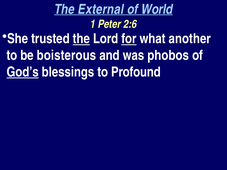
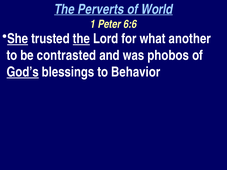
External: External -> Perverts (101, 9)
2:6: 2:6 -> 6:6 (130, 24)
She underline: none -> present (18, 39)
for underline: present -> none (129, 39)
boisterous: boisterous -> contrasted (66, 55)
Profound: Profound -> Behavior (136, 72)
